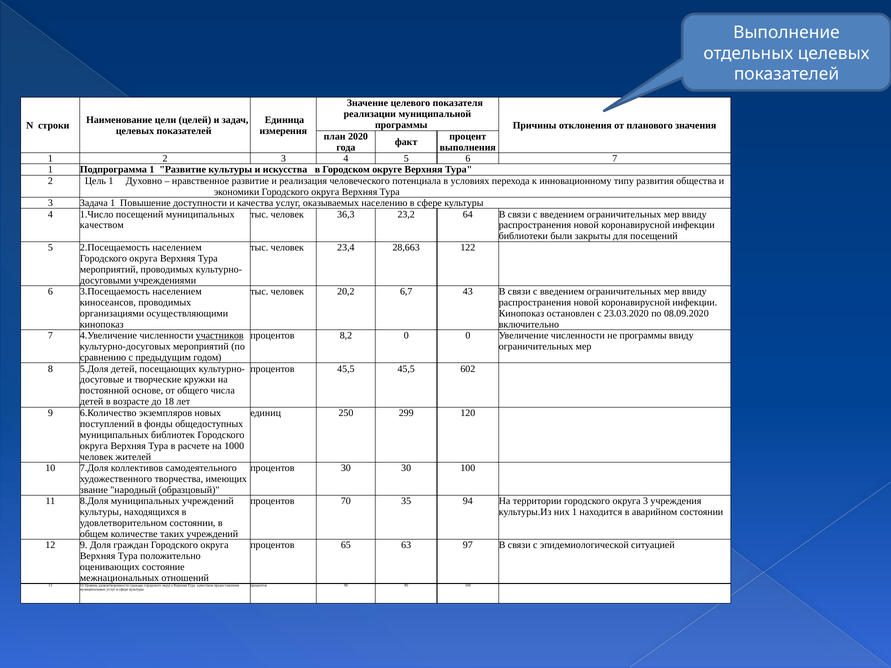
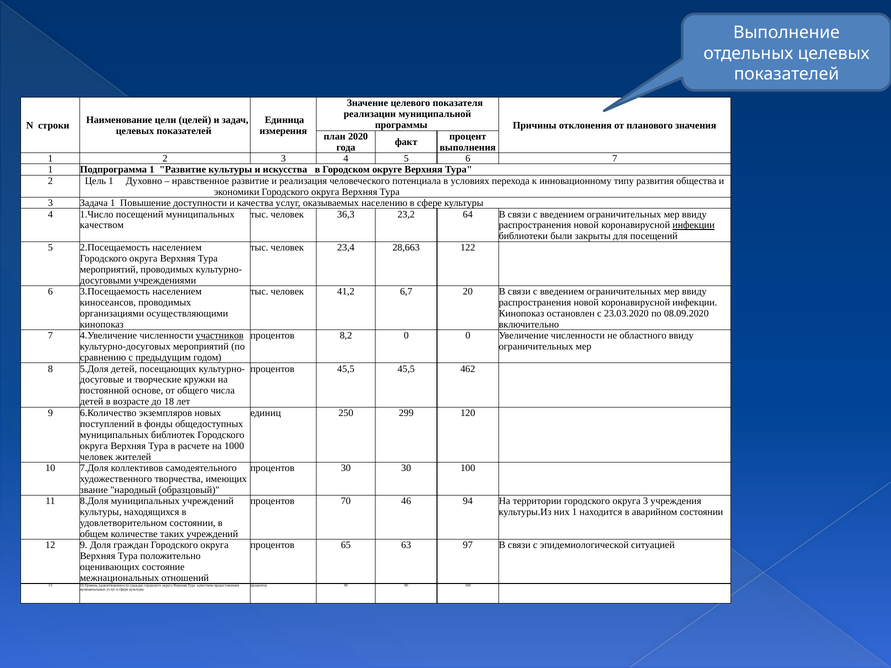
инфекции underline: none -> present (694, 225)
20,2: 20,2 -> 41,2 (346, 292)
43: 43 -> 20 (468, 292)
не программы: программы -> областного (643, 336)
602: 602 -> 462 (468, 369)
35: 35 -> 46 (406, 501)
